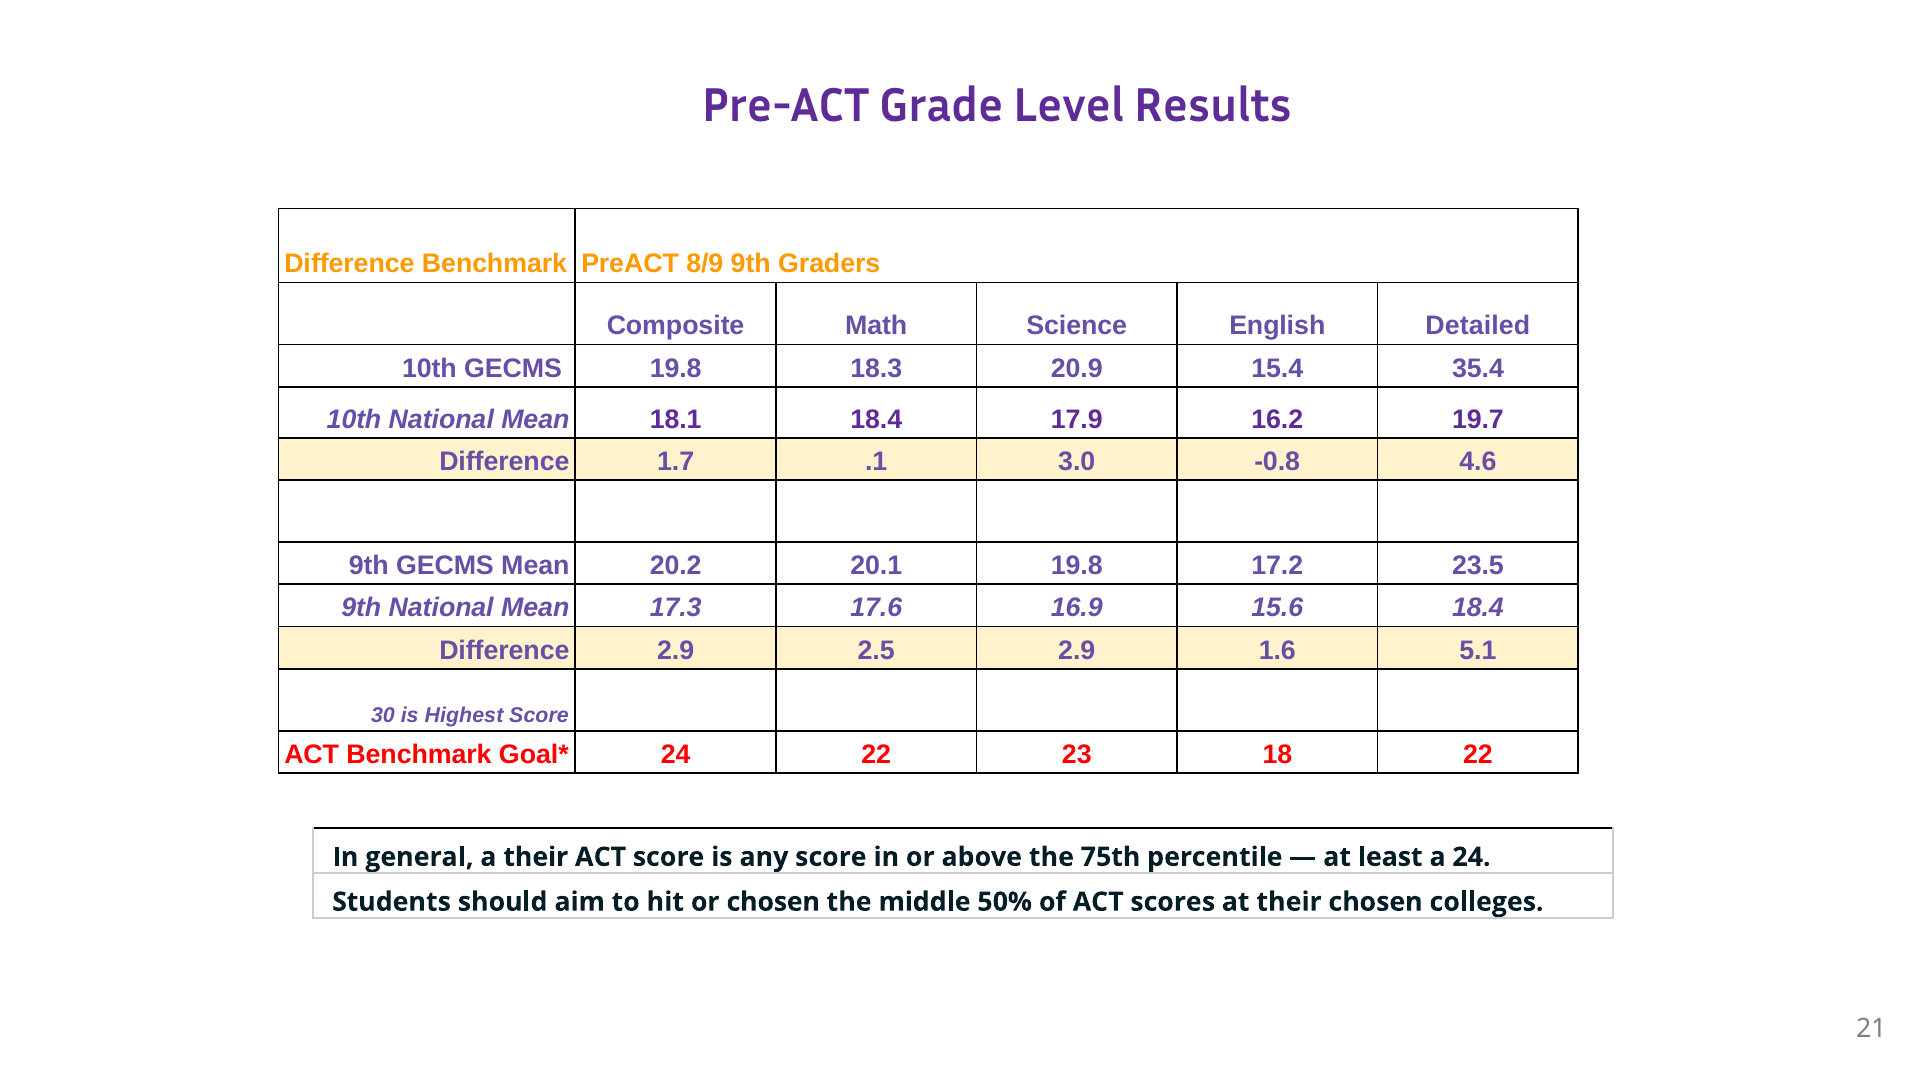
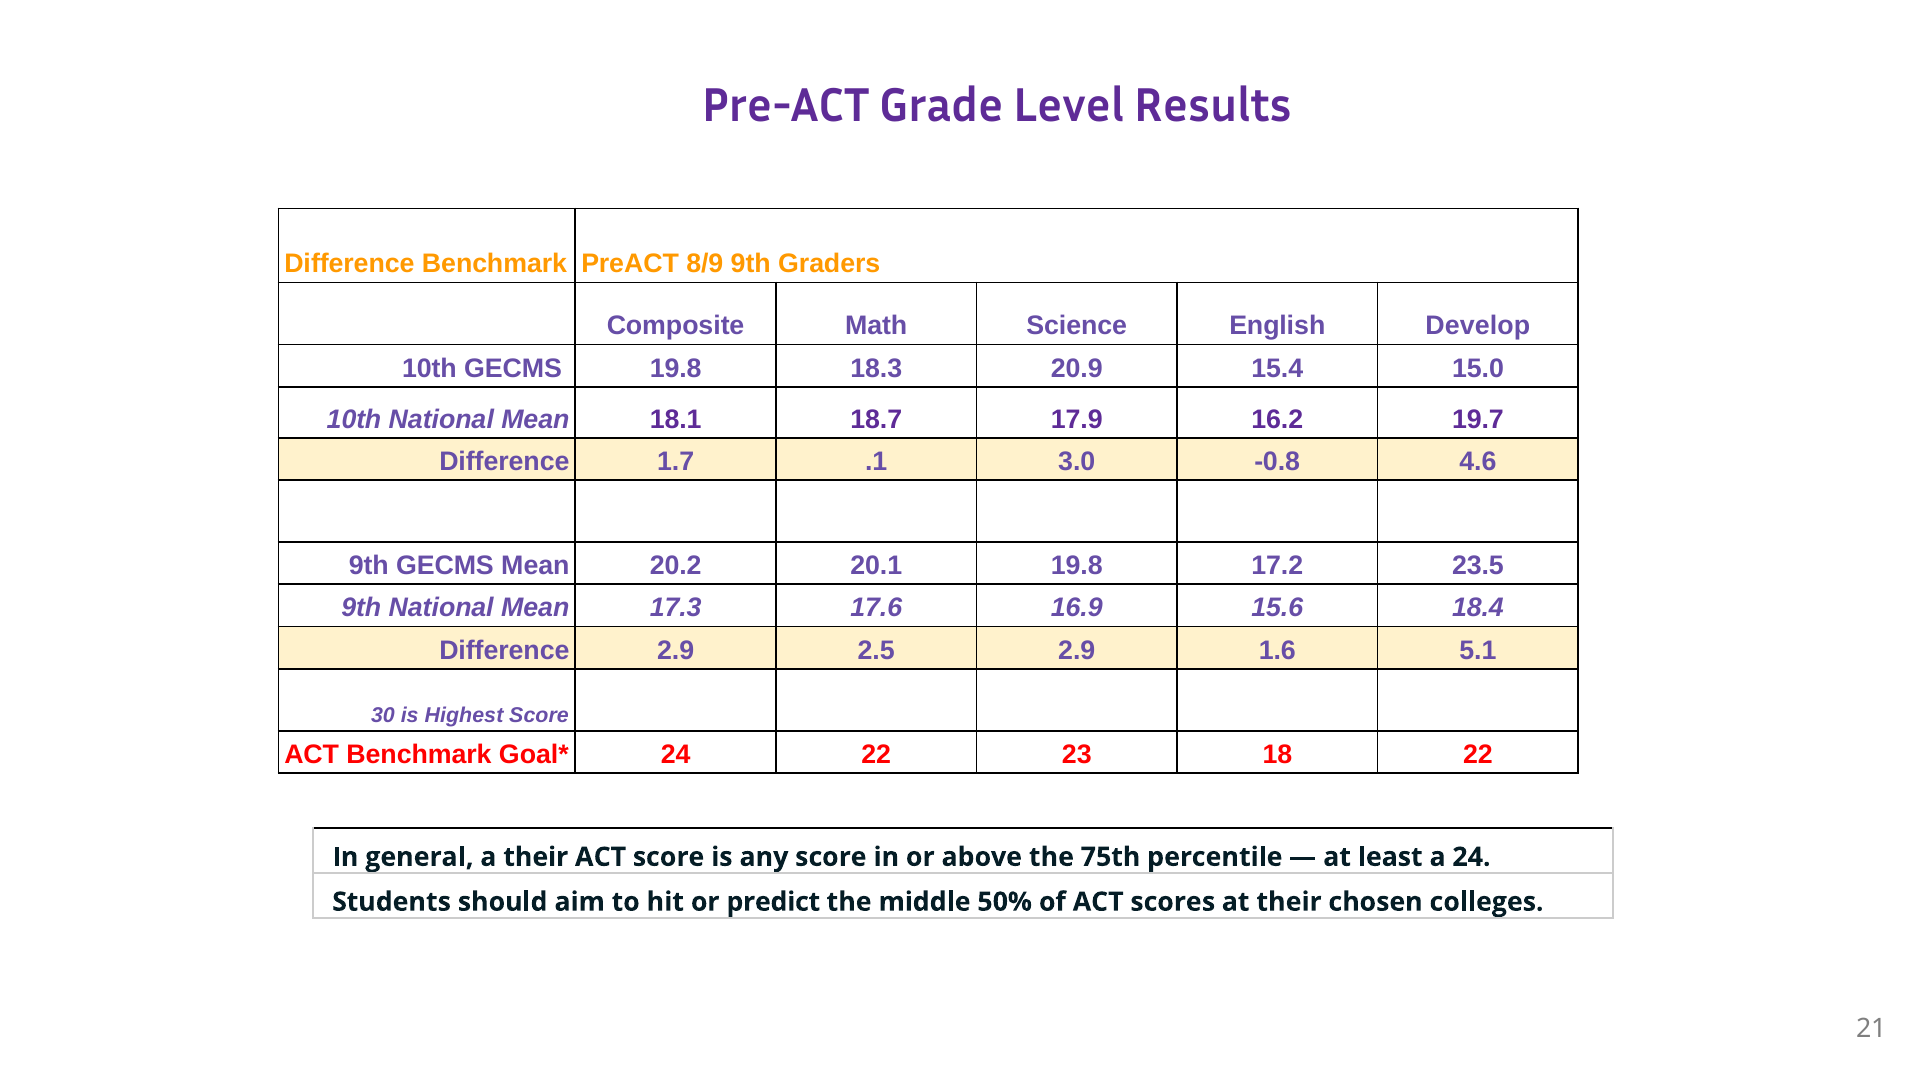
Detailed: Detailed -> Develop (1478, 326)
35.4: 35.4 -> 15.0 (1478, 368)
18.1 18.4: 18.4 -> 18.7 (876, 419)
or chosen: chosen -> predict (773, 902)
